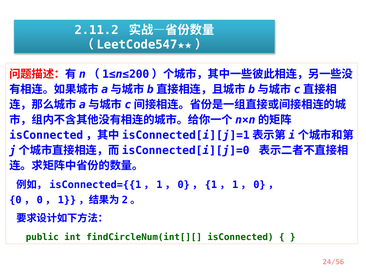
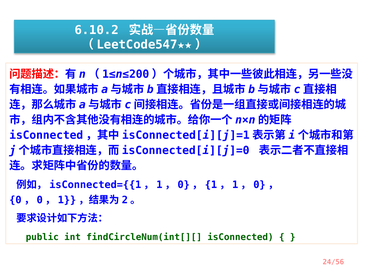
2.11.2: 2.11.2 -> 6.10.2 (97, 30)
